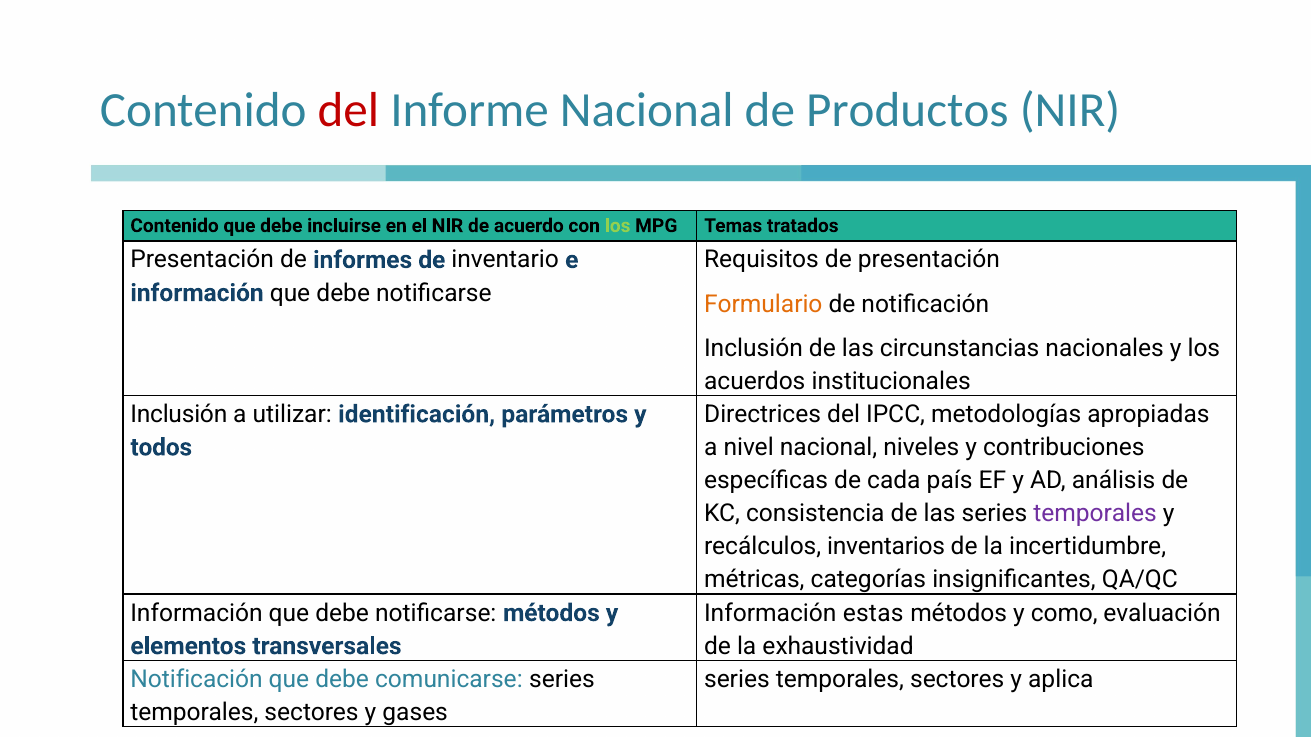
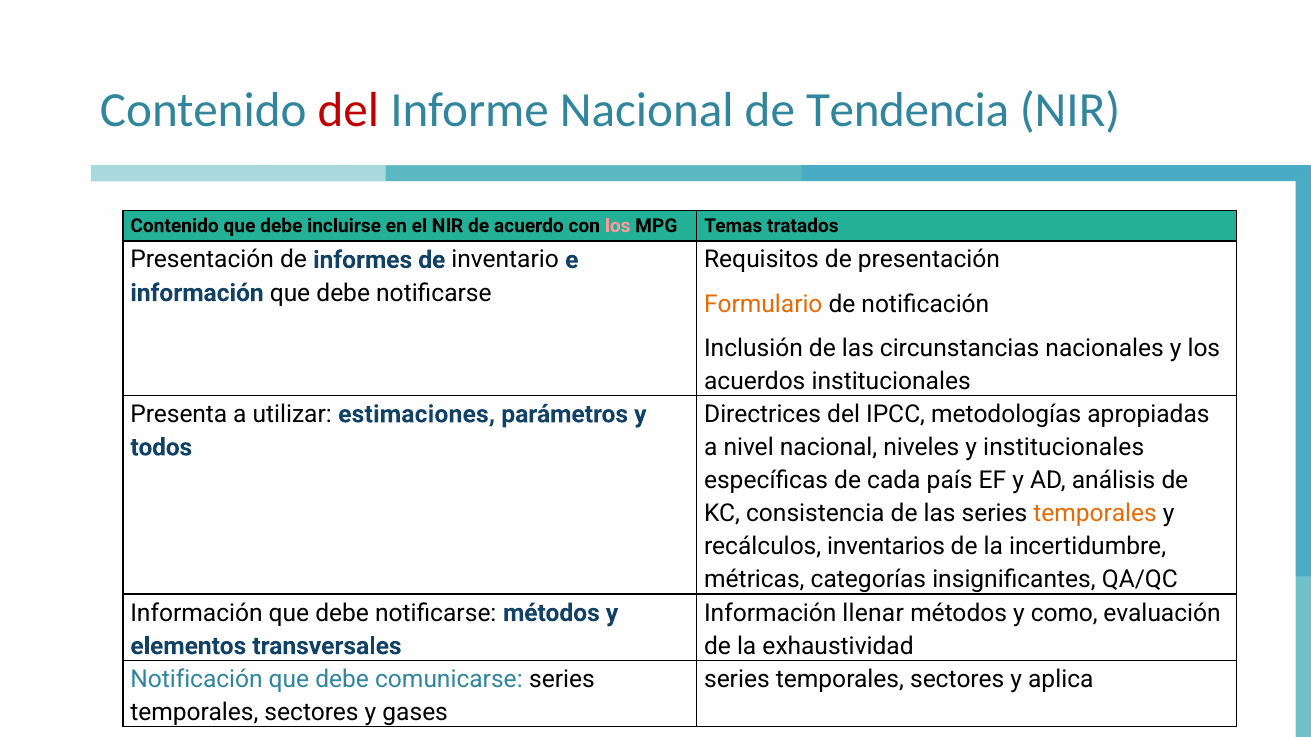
Productos: Productos -> Tendencia (908, 110)
los colour: light green -> pink (618, 226)
Inclusión: Inclusión -> Presenta (179, 414)
identificación: identificación -> estimaciones (417, 414)
y contribuciones: contribuciones -> institucionales (1064, 448)
temporales colour: purple -> orange (1095, 514)
estas: estas -> llenar (873, 613)
